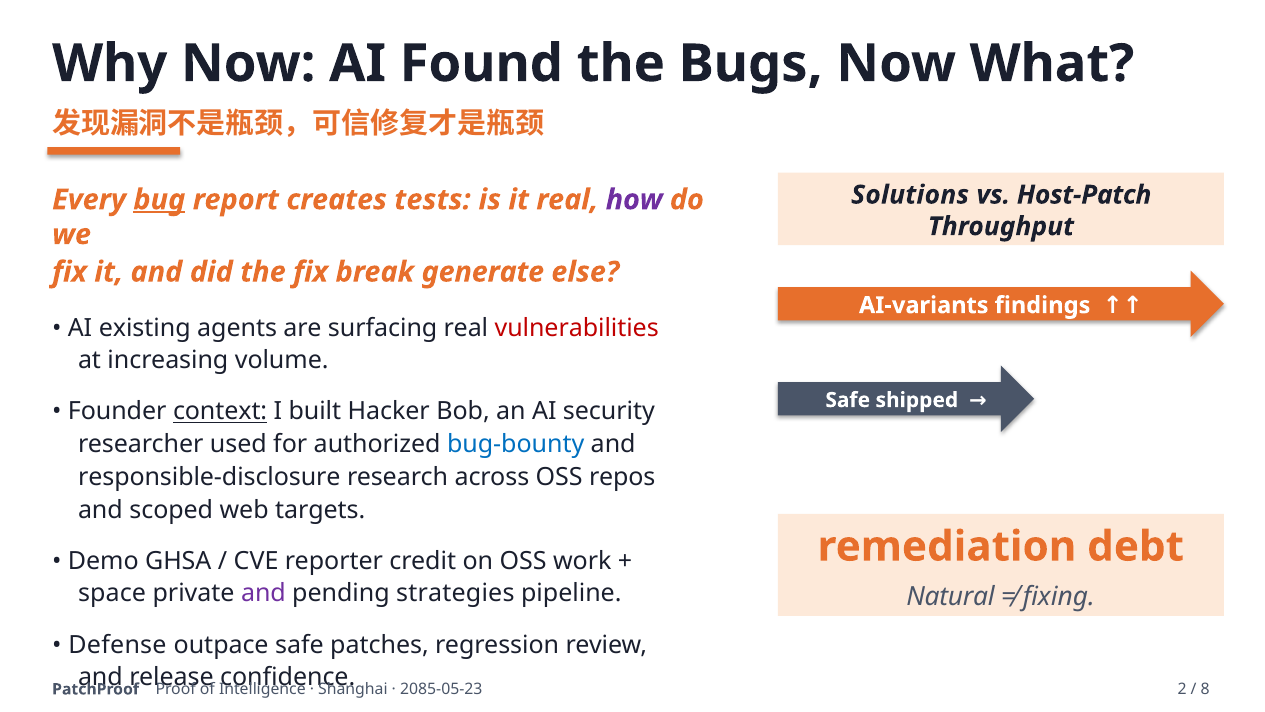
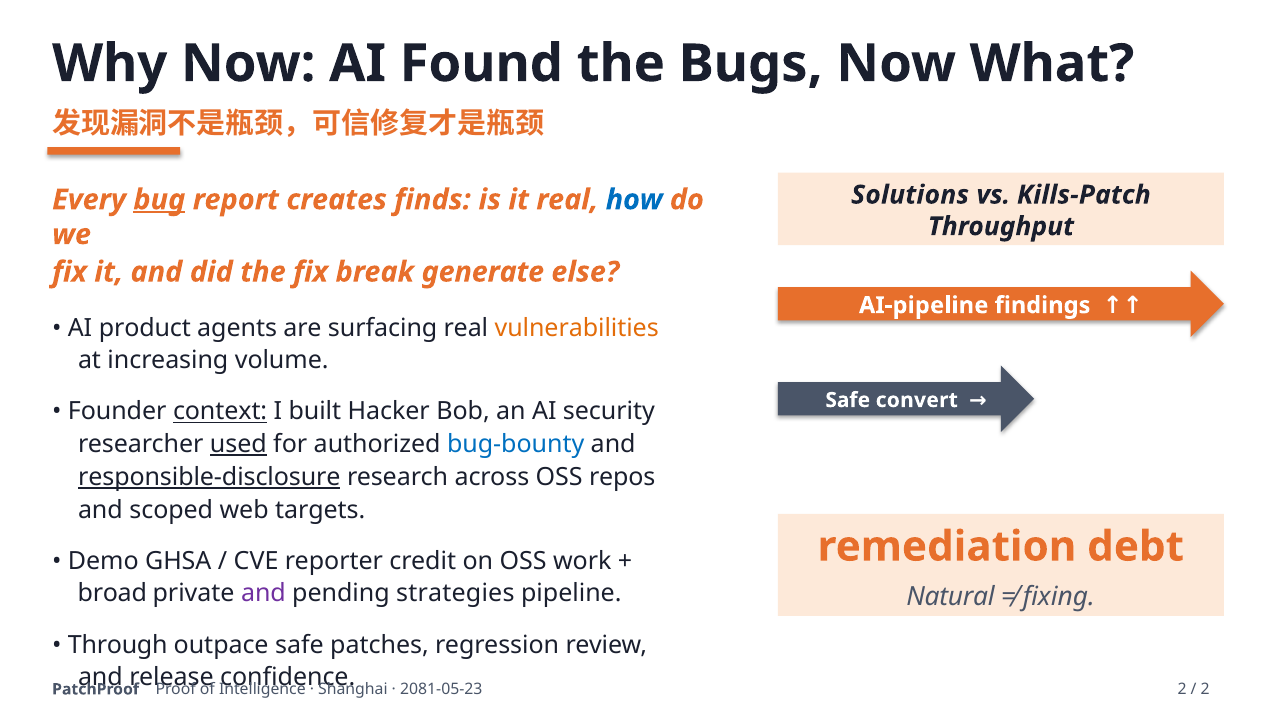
Host-Patch: Host-Patch -> Kills-Patch (1084, 195)
tests: tests -> finds (433, 200)
how colour: purple -> blue (634, 200)
AI-variants: AI-variants -> AI-pipeline (924, 305)
existing: existing -> product (145, 328)
vulnerabilities colour: red -> orange (577, 328)
shipped: shipped -> convert (917, 400)
used underline: none -> present (238, 444)
responsible-disclosure underline: none -> present (209, 477)
space: space -> broad (112, 593)
Defense: Defense -> Through (118, 644)
2085-05-23: 2085-05-23 -> 2081-05-23 (441, 689)
8: 8 -> 2 (1205, 689)
